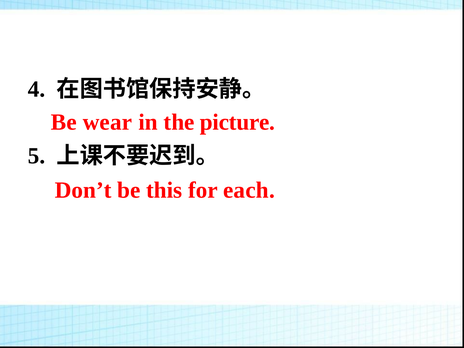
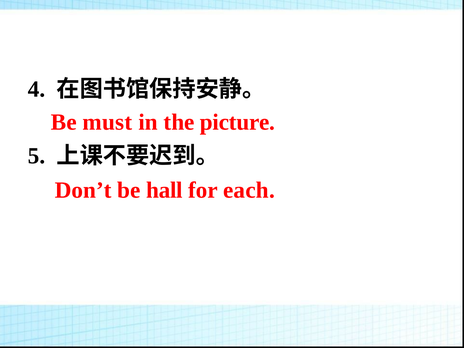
wear: wear -> must (107, 122)
this: this -> hall (164, 190)
